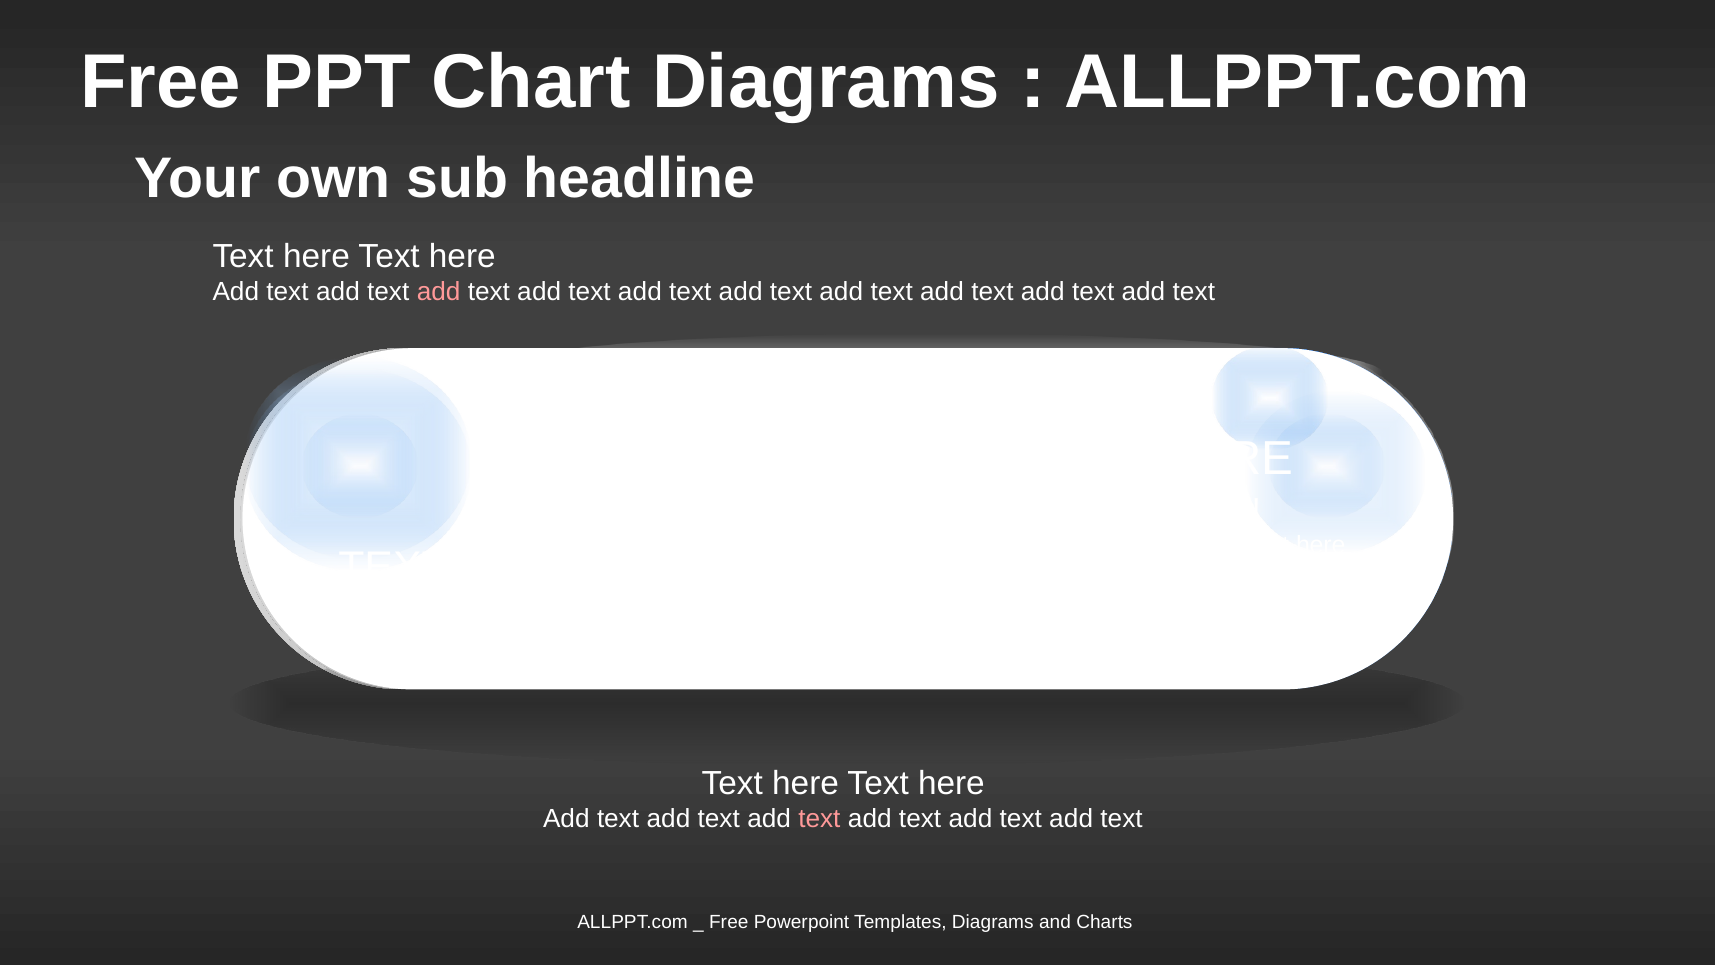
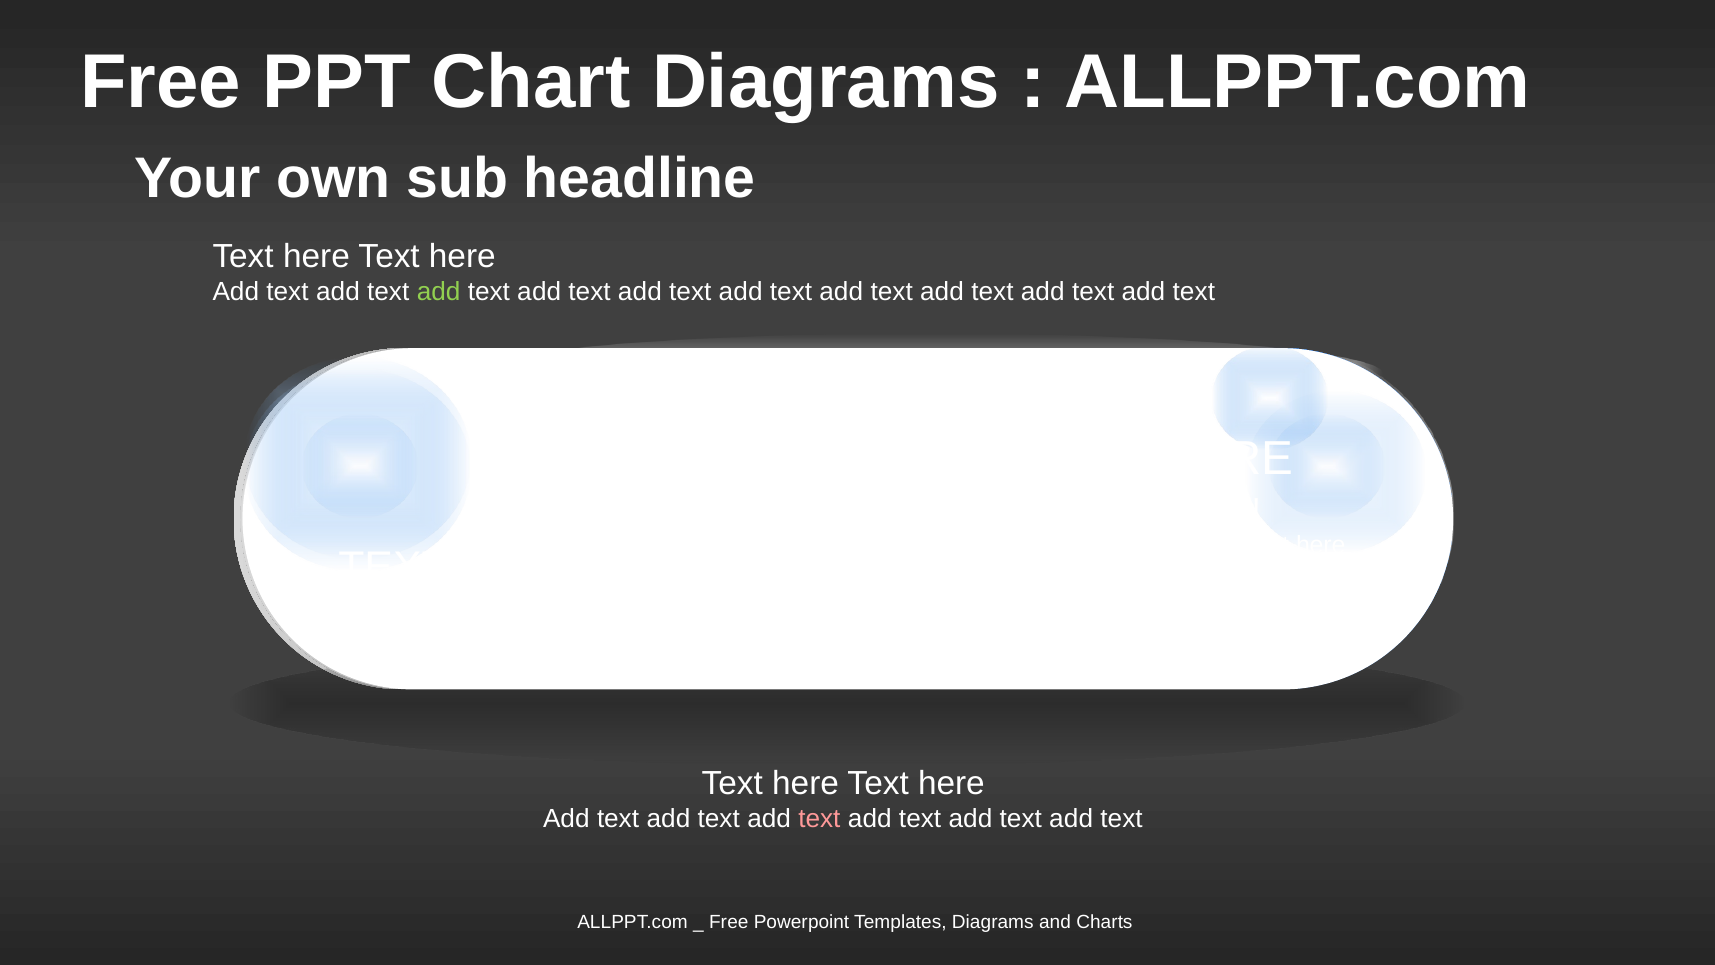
add colour: pink -> light green (439, 292)
